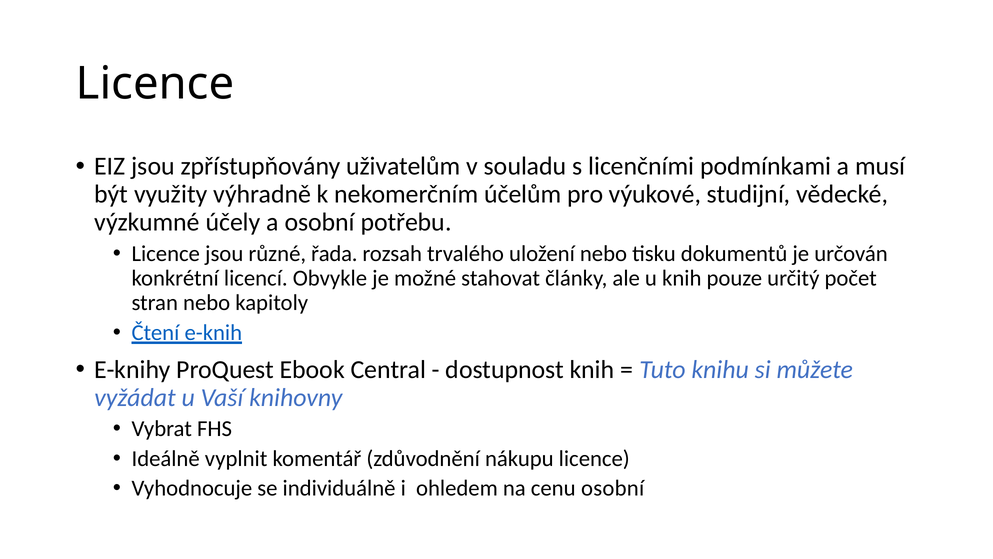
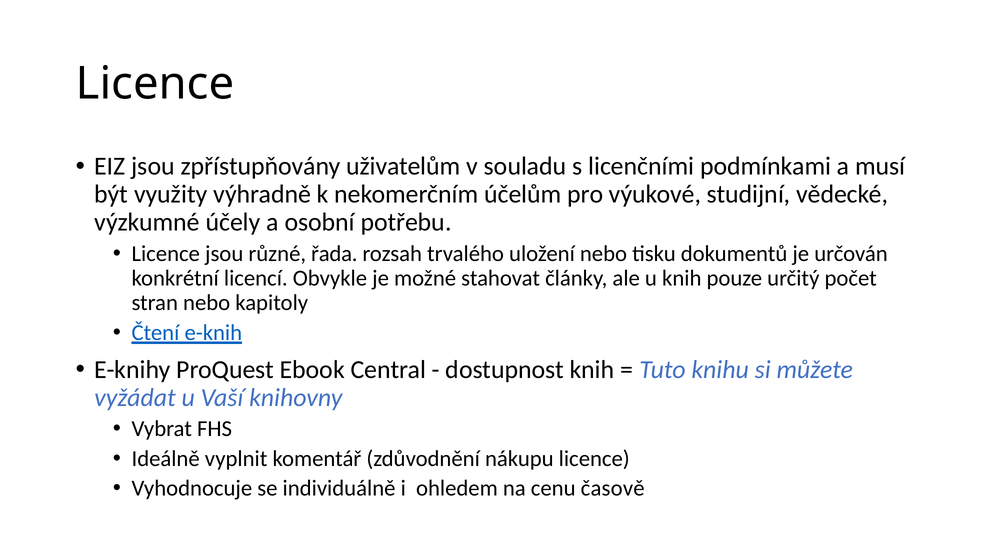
cenu osobní: osobní -> časově (613, 488)
